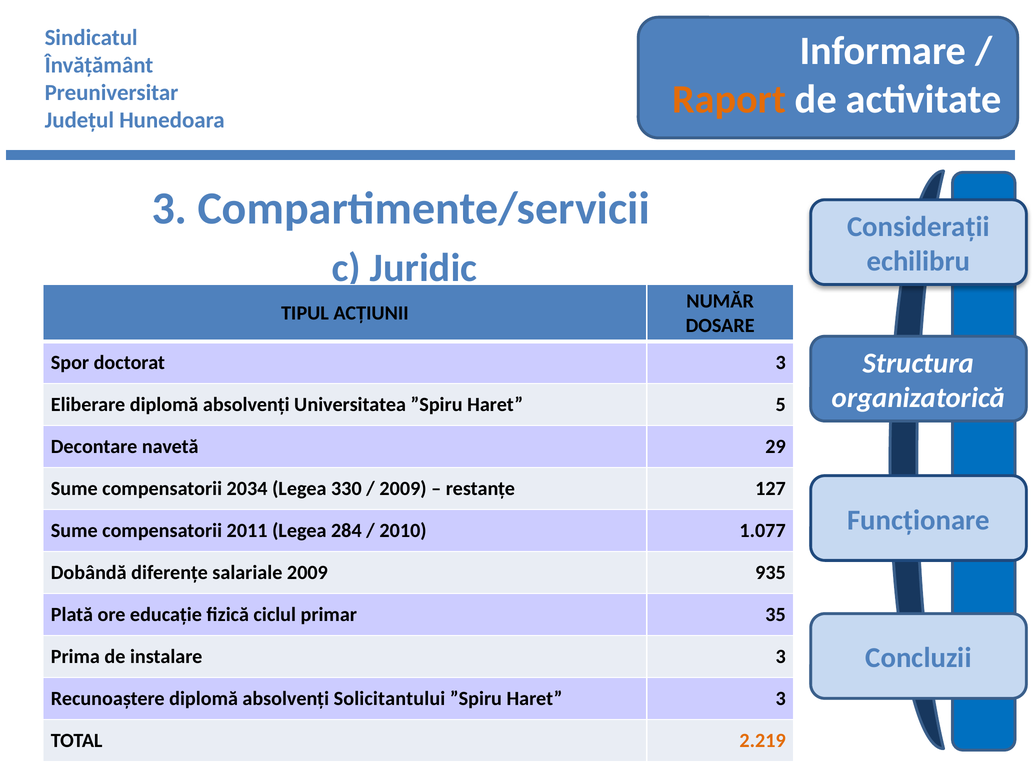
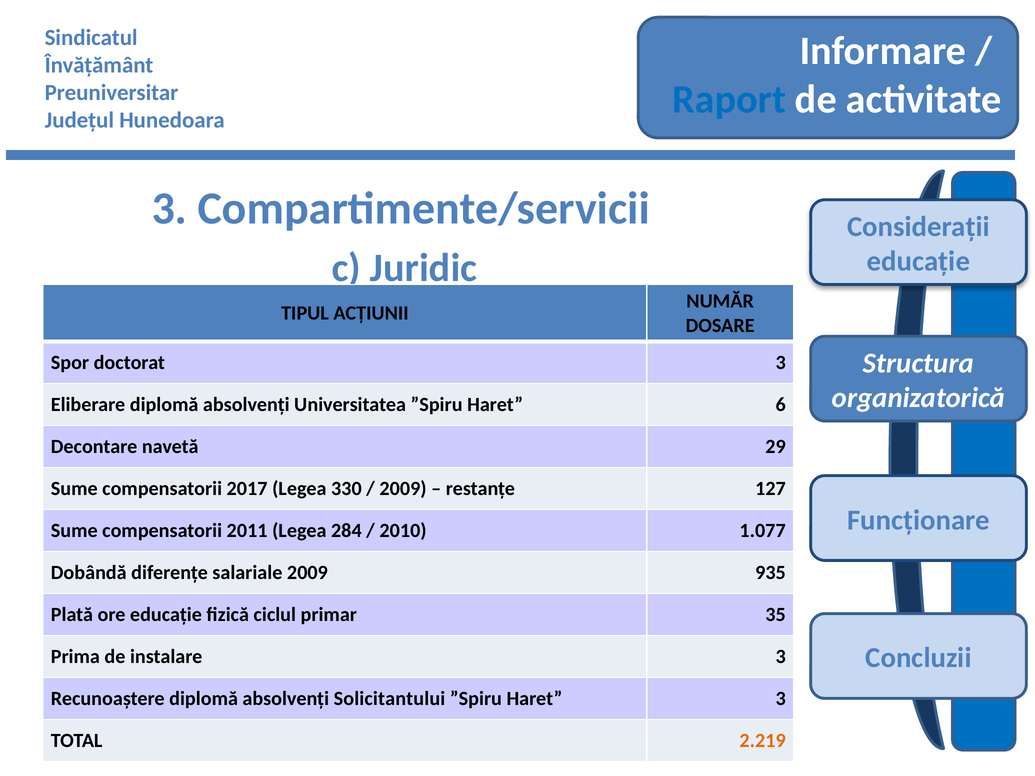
Raport colour: orange -> blue (729, 99)
echilibru: echilibru -> educație (918, 261)
5: 5 -> 6 (781, 405)
2034: 2034 -> 2017 (247, 489)
